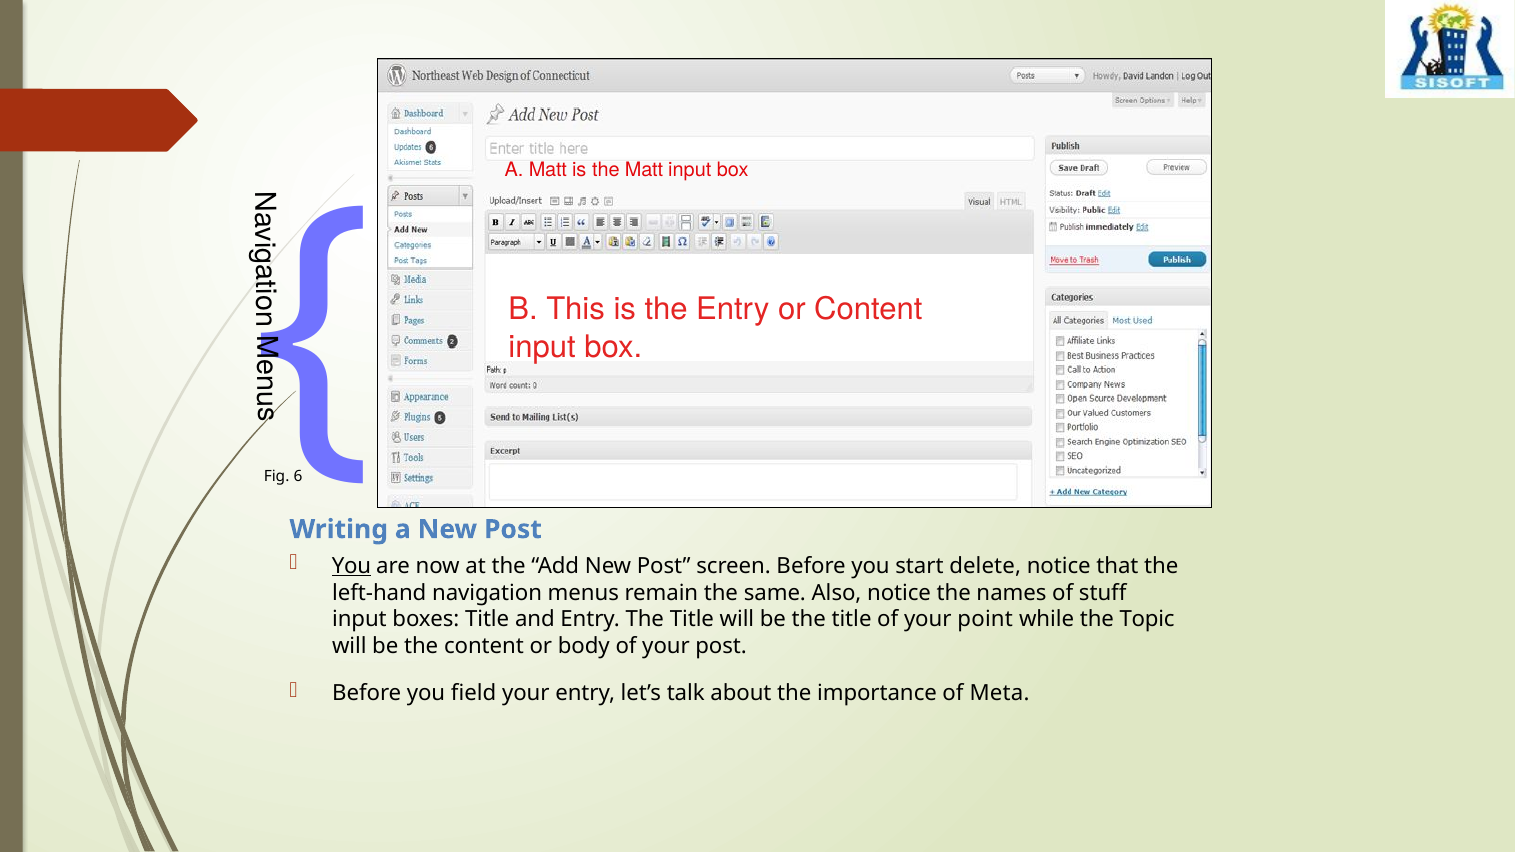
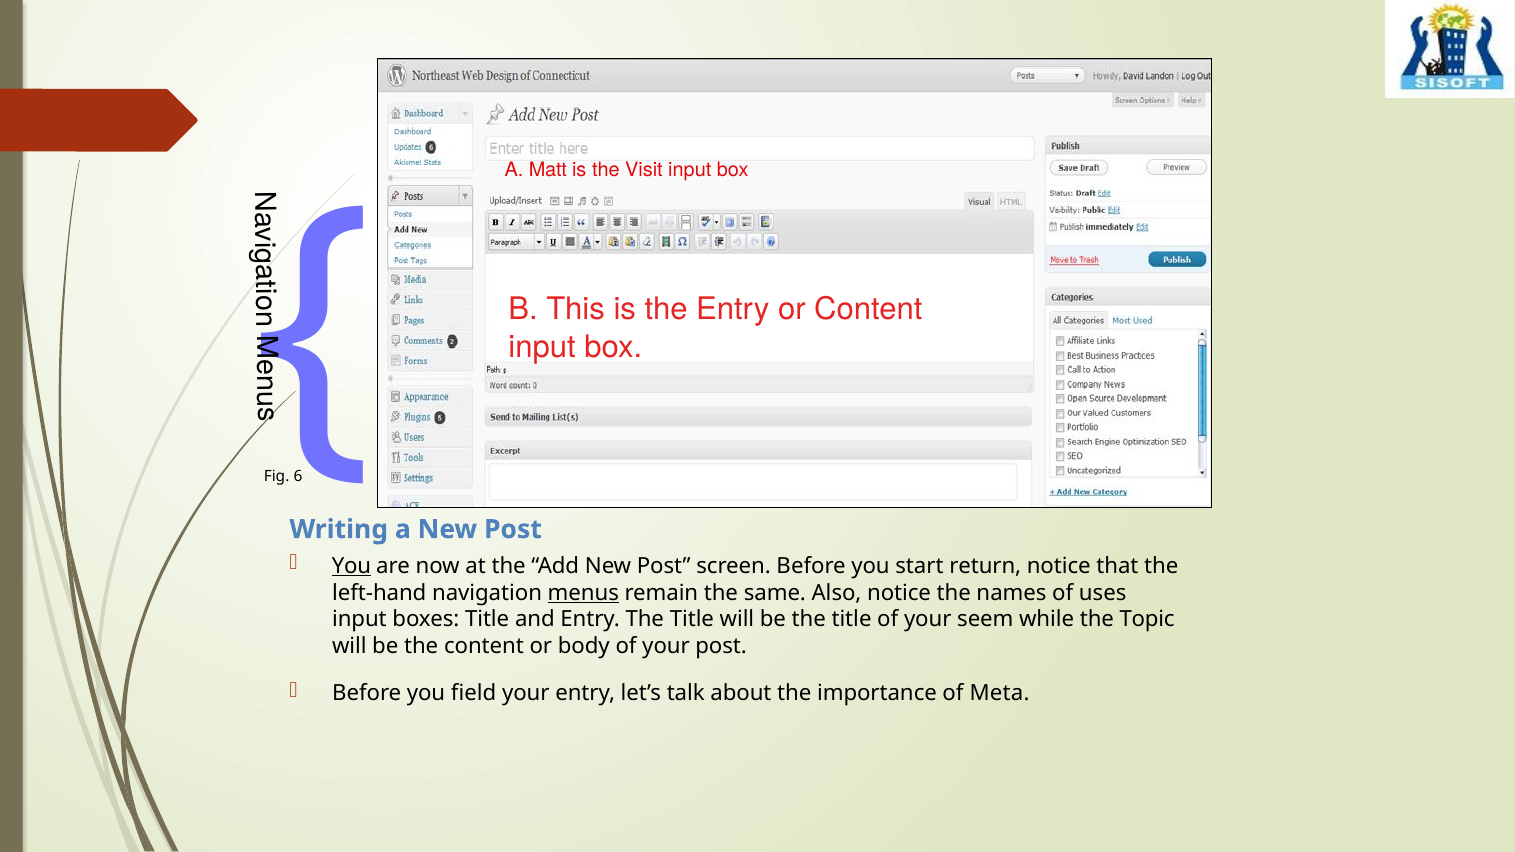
the Matt: Matt -> Visit (644, 170)
delete: delete -> return (985, 566)
menus underline: none -> present (583, 593)
stuff: stuff -> uses (1103, 593)
point: point -> seem (985, 619)
